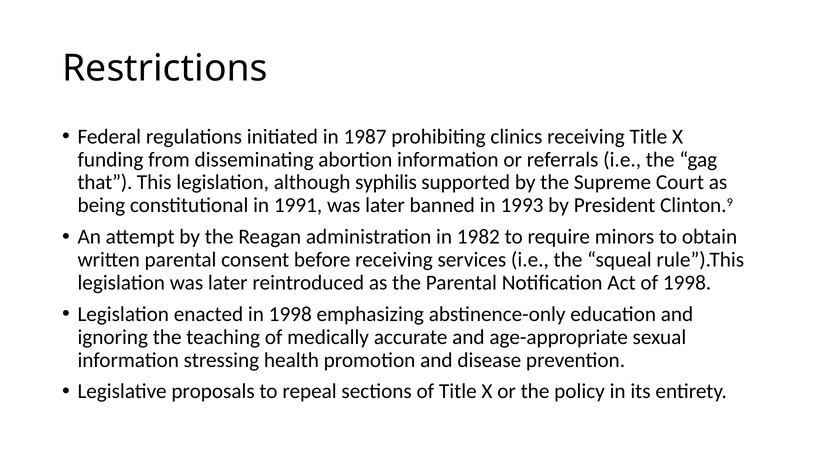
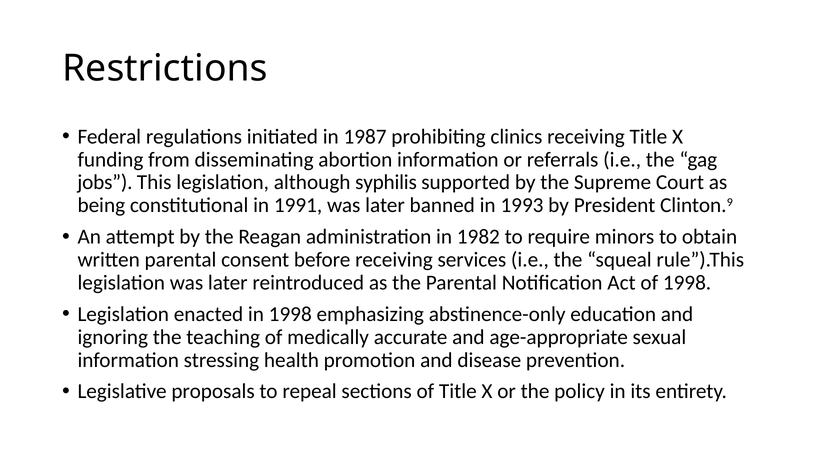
that: that -> jobs (105, 182)
